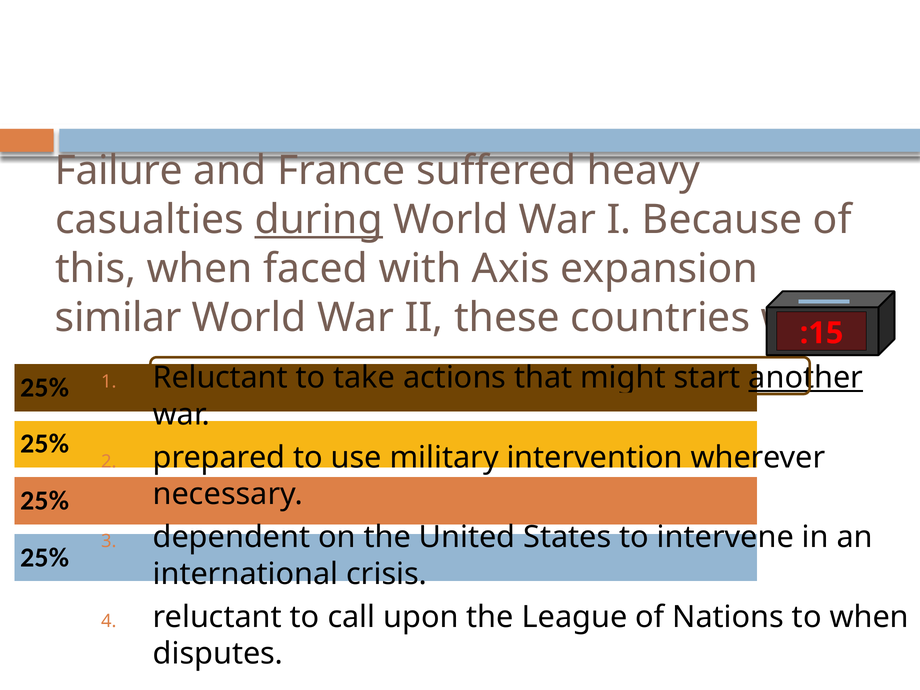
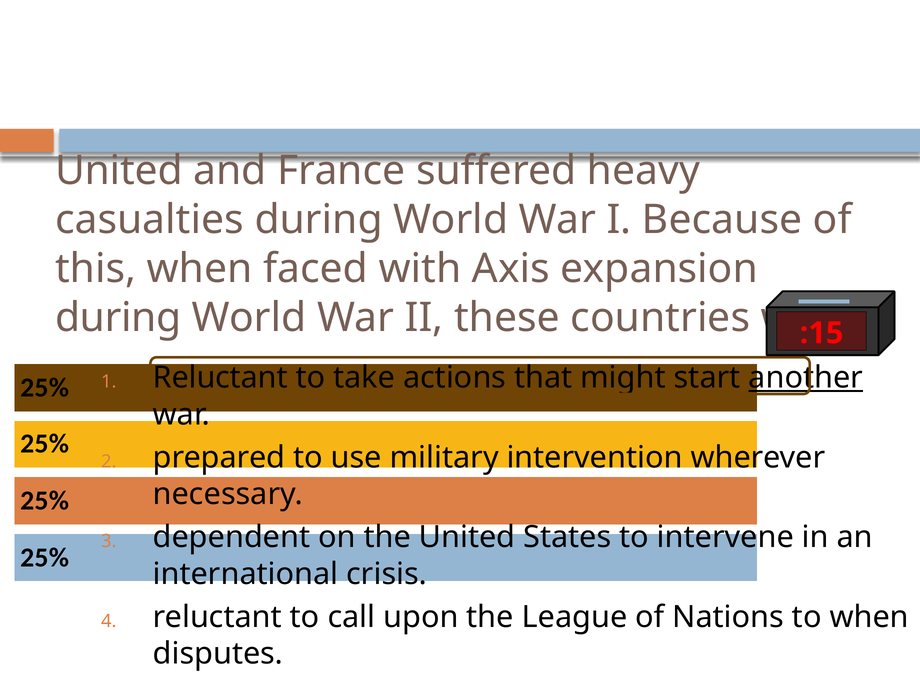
Failure: Failure -> United (119, 171)
during underline: present -> none (319, 220)
similar: similar -> during (118, 318)
